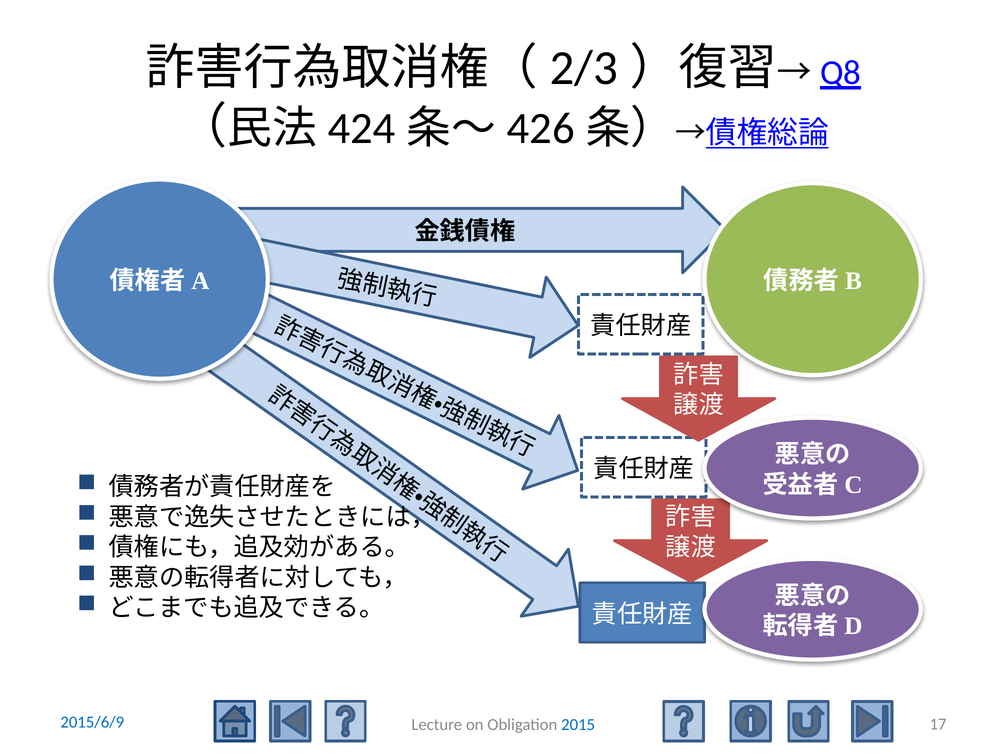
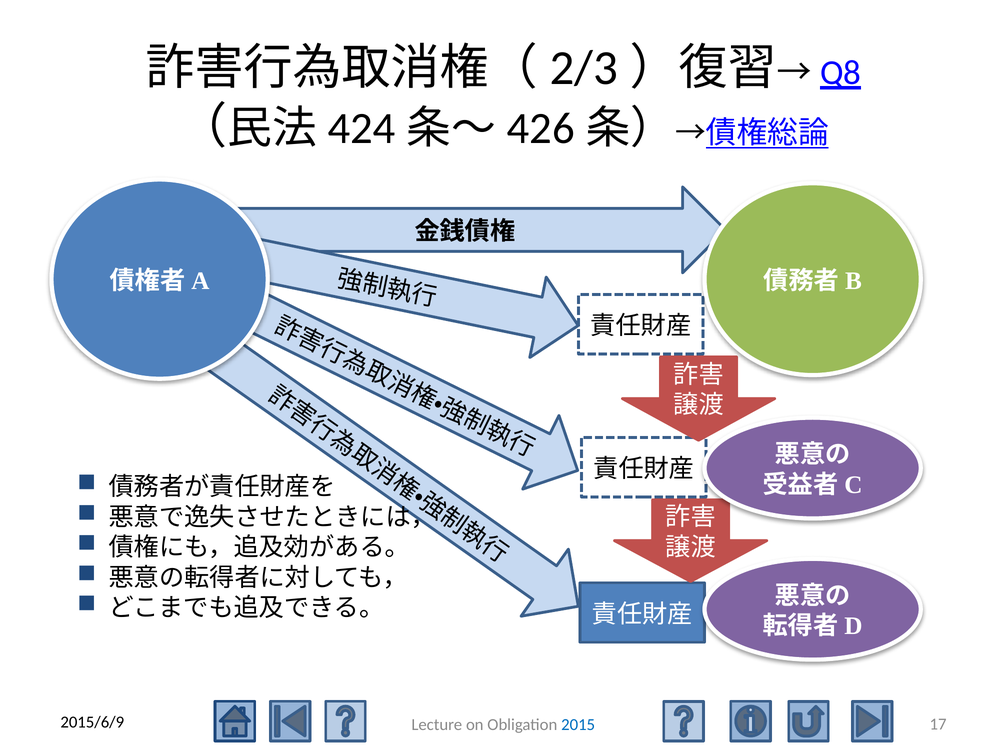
2015/6/9 colour: blue -> black (92, 721)
